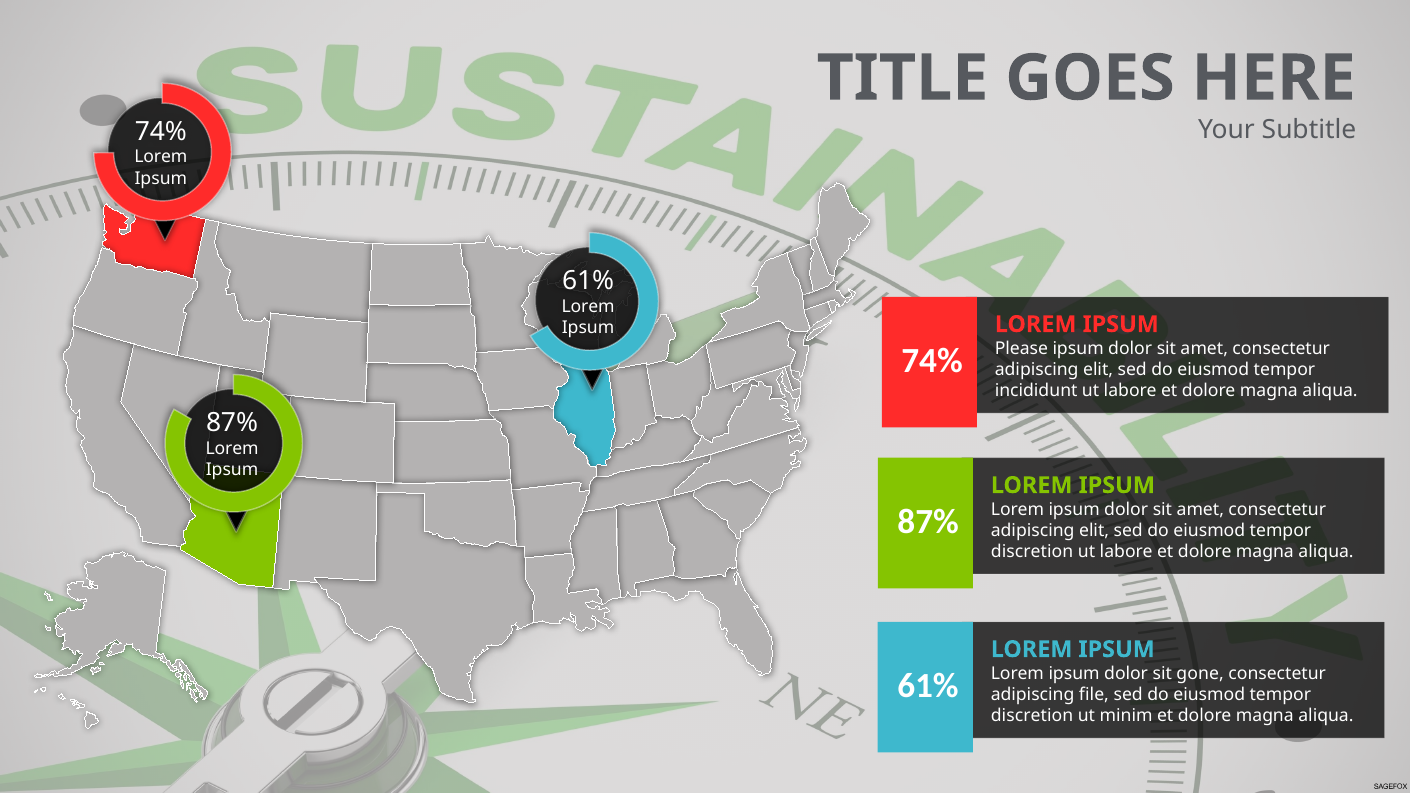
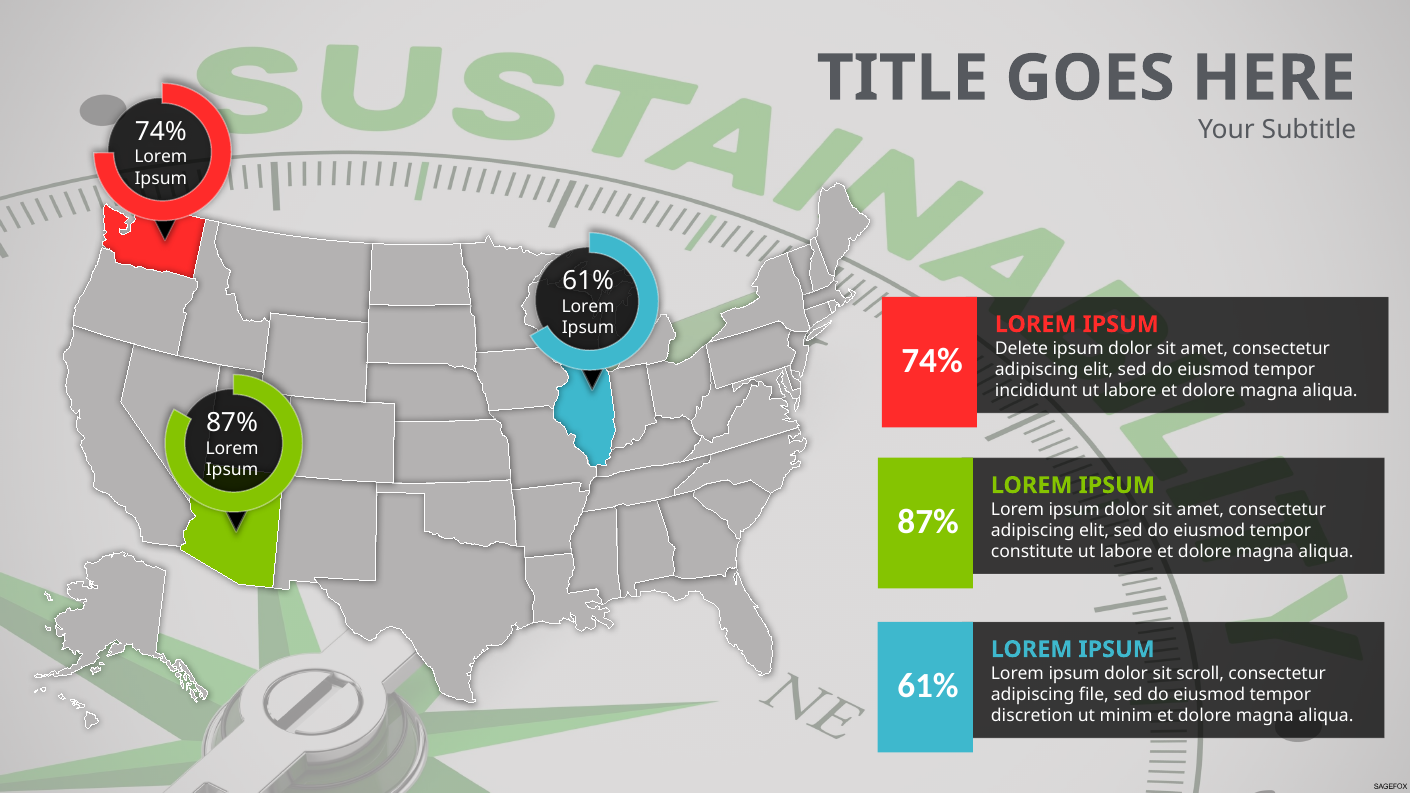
Please: Please -> Delete (1021, 349)
discretion: discretion -> constitute (1032, 552)
gone: gone -> scroll (1200, 674)
